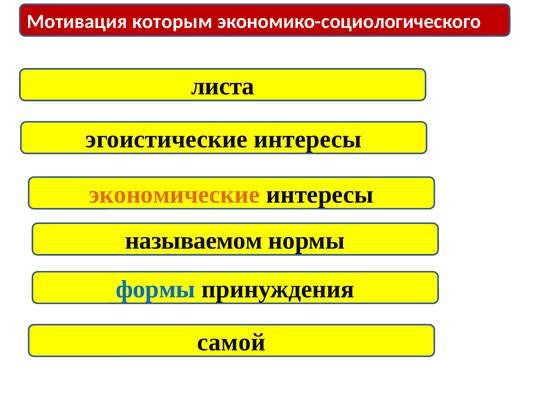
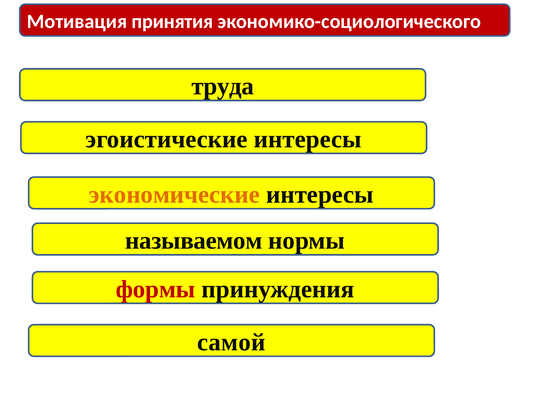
которым: которым -> принятия (172, 21)
листа: листа -> труда (223, 86)
формы colour: blue -> red (156, 289)
